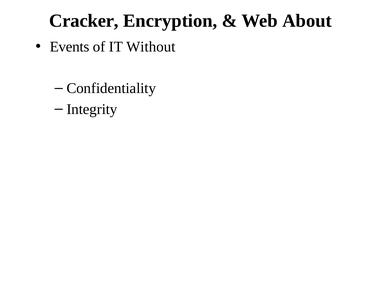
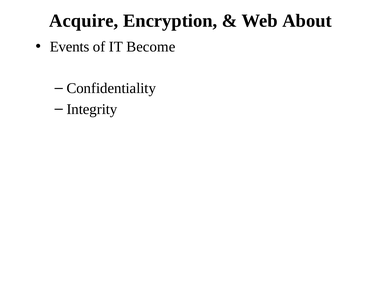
Cracker: Cracker -> Acquire (84, 21)
Without: Without -> Become (151, 47)
